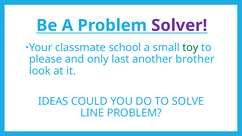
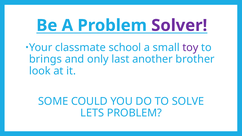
toy colour: green -> purple (190, 48)
please: please -> brings (45, 59)
IDEAS: IDEAS -> SOME (53, 101)
LINE: LINE -> LETS (92, 113)
